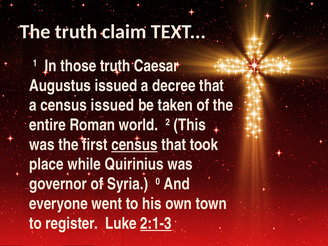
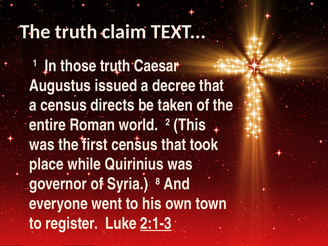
census issued: issued -> directs (113, 105)
census underline: present -> none (134, 145)
0: 0 -> 8 (158, 181)
